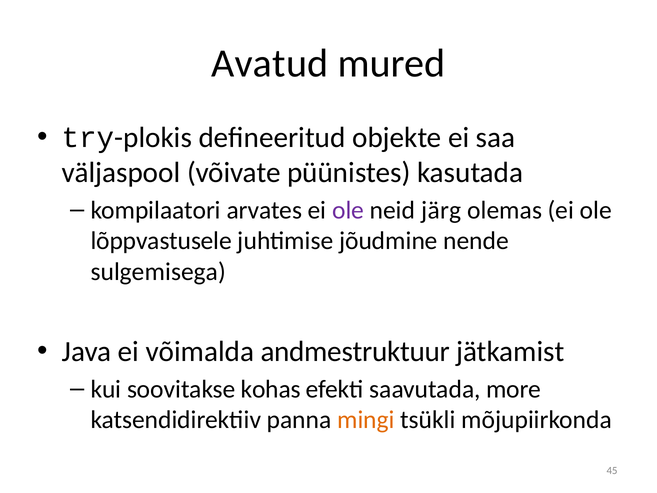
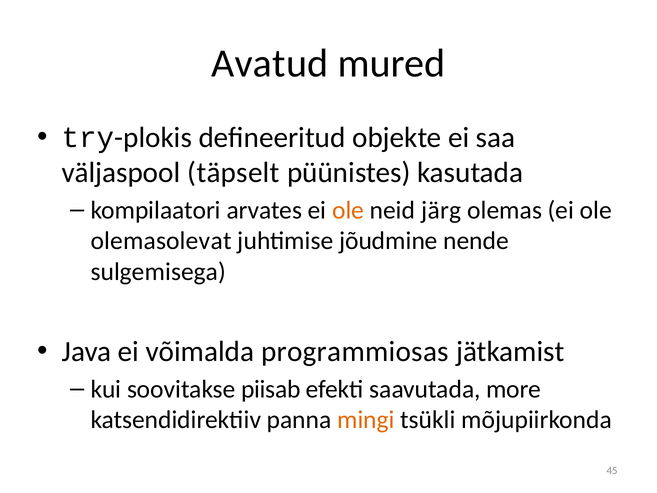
võivate: võivate -> täpselt (234, 173)
ole colour: purple -> orange (348, 210)
lõppvastusele: lõppvastusele -> olemasolevat (161, 241)
andmestruktuur: andmestruktuur -> programmiosas (355, 351)
kohas: kohas -> piisab (271, 389)
